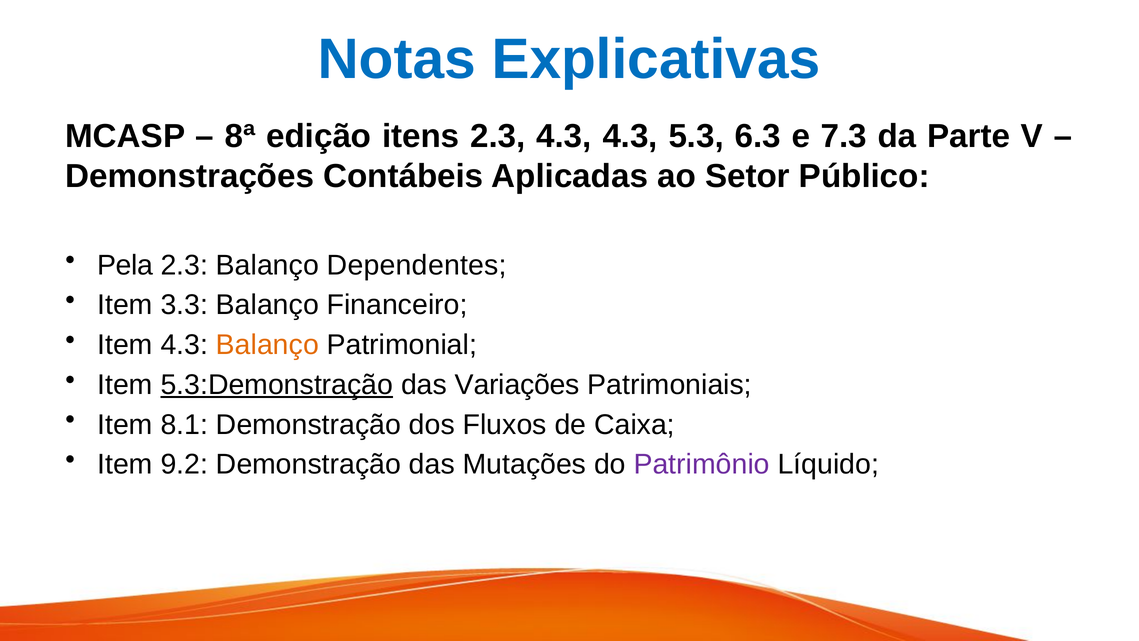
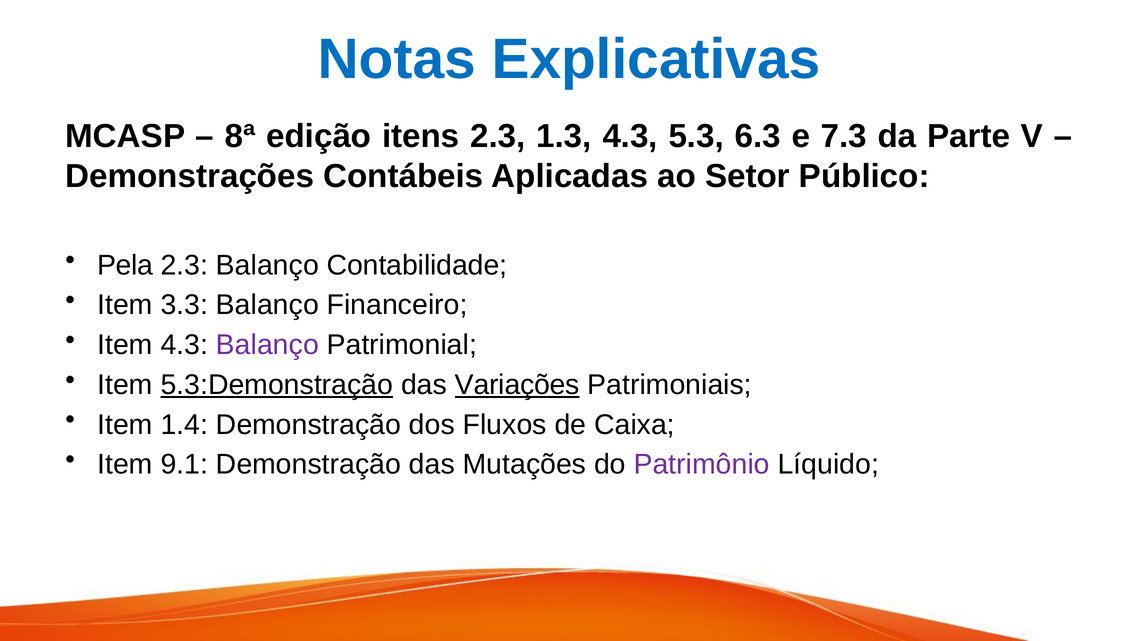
2.3 4.3: 4.3 -> 1.3 (564, 136)
Dependentes: Dependentes -> Contabilidade (417, 265)
Balanço colour: orange -> purple (267, 345)
Variações underline: none -> present (517, 385)
8.1: 8.1 -> 1.4 (184, 424)
9.2: 9.2 -> 9.1 (184, 464)
